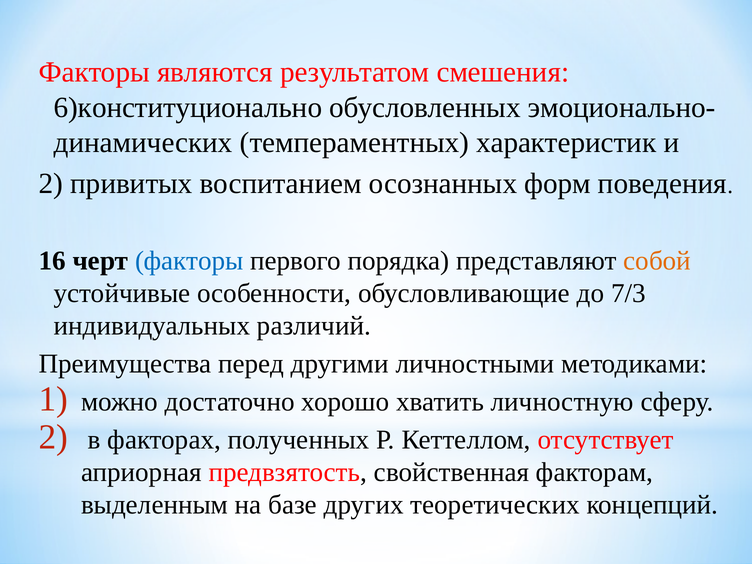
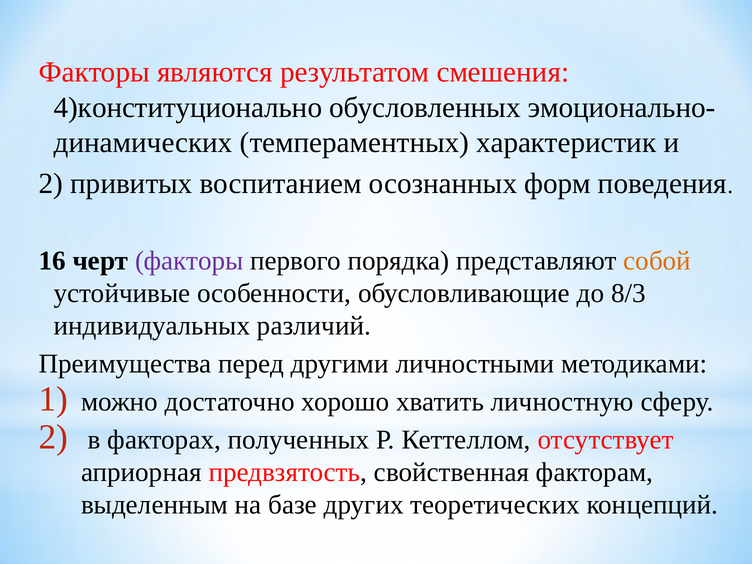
6)конституционально: 6)конституционально -> 4)конституционально (188, 107)
факторы colour: blue -> purple (189, 261)
7/3: 7/3 -> 8/3 (628, 293)
